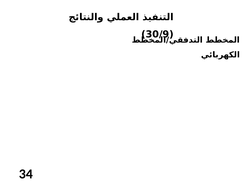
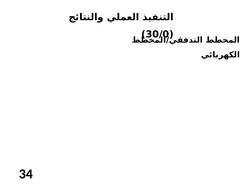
30/9: 30/9 -> 30/0 (157, 34)
